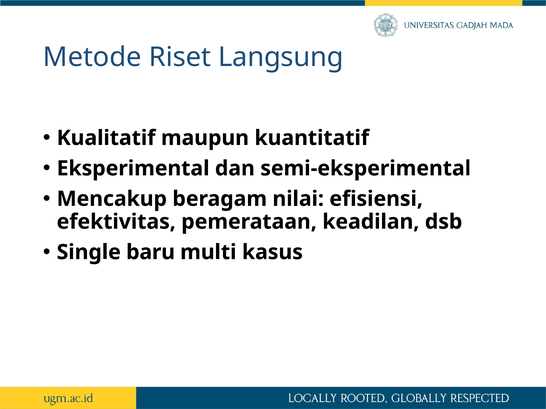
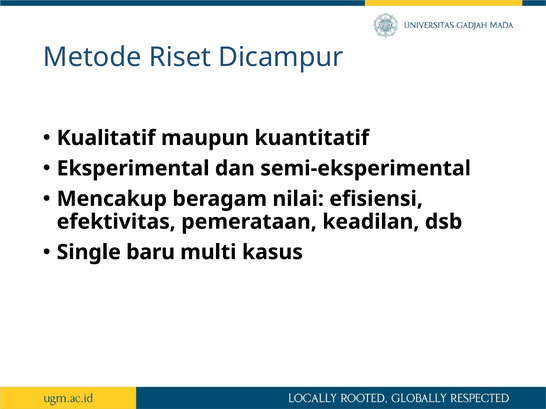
Langsung: Langsung -> Dicampur (281, 57)
